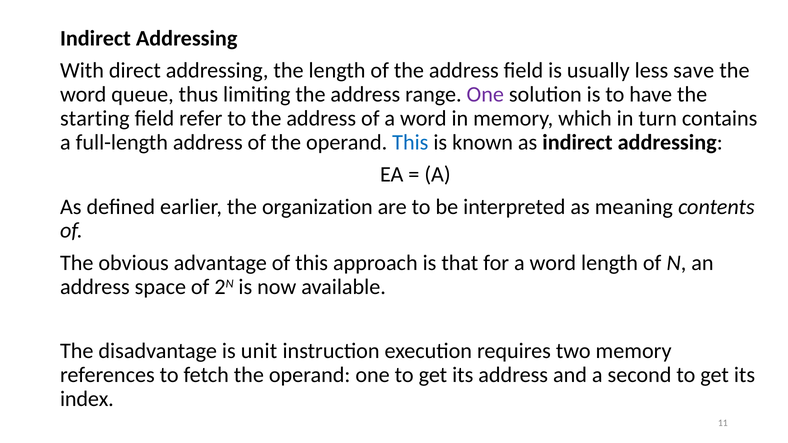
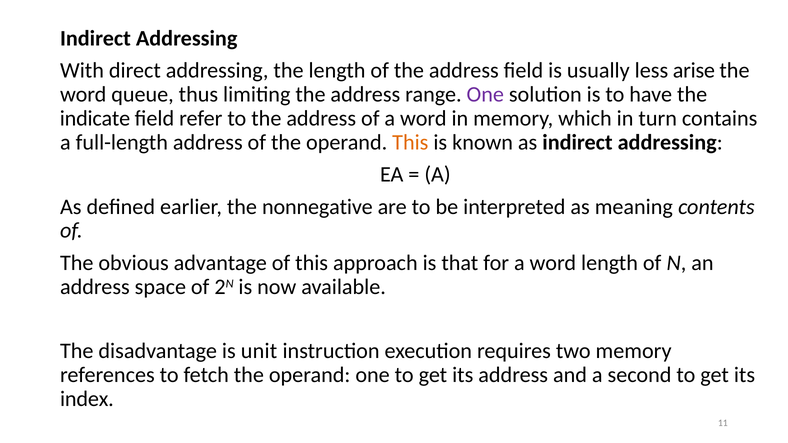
save: save -> arise (694, 71)
starting: starting -> indicate (95, 119)
This colour: blue -> orange (410, 142)
organization: organization -> nonnegative (317, 207)
